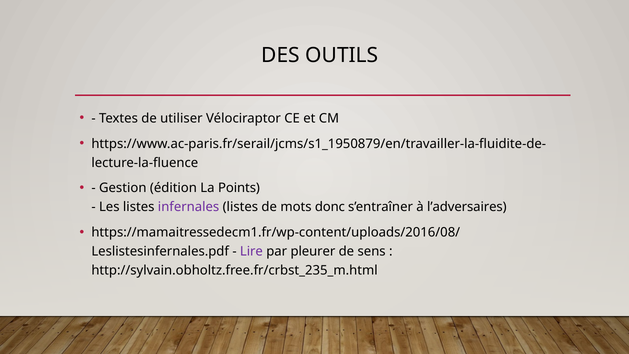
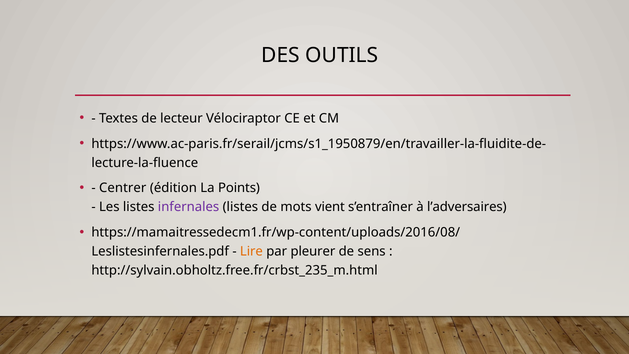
utiliser: utiliser -> lecteur (181, 118)
Gestion: Gestion -> Centrer (123, 188)
donc: donc -> vient (330, 207)
Lire colour: purple -> orange (251, 251)
